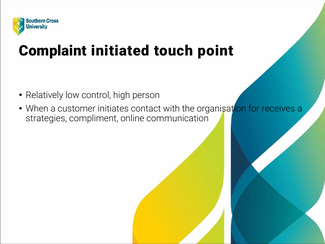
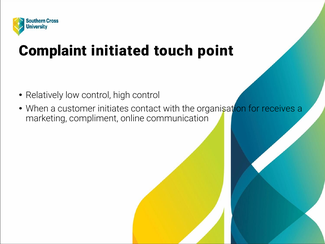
high person: person -> control (146, 95)
strategies: strategies -> marketing (46, 118)
